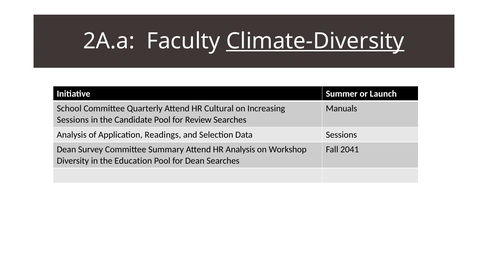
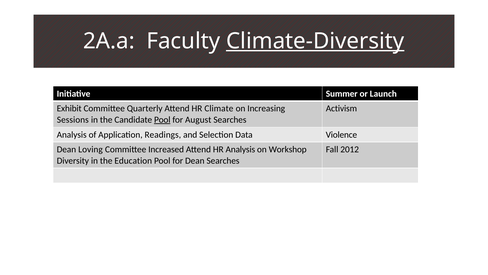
School: School -> Exhibit (69, 108)
Cultural: Cultural -> Climate (219, 108)
Manuals: Manuals -> Activism (341, 108)
Pool underline: none -> present (162, 120)
Review: Review -> August (198, 120)
Data Sessions: Sessions -> Violence (341, 134)
Survey: Survey -> Loving (91, 149)
Summary: Summary -> Increased (166, 149)
2041: 2041 -> 2012 (350, 149)
